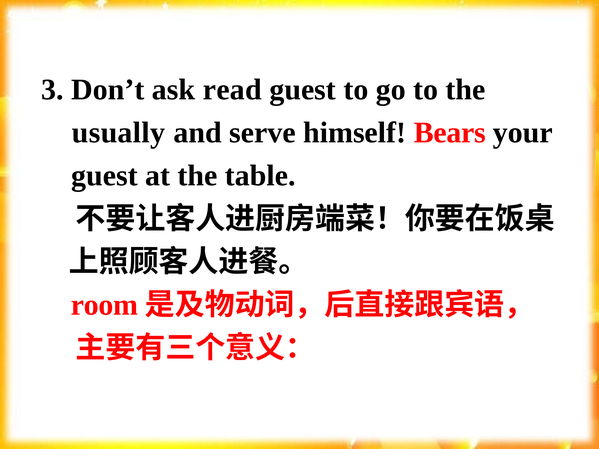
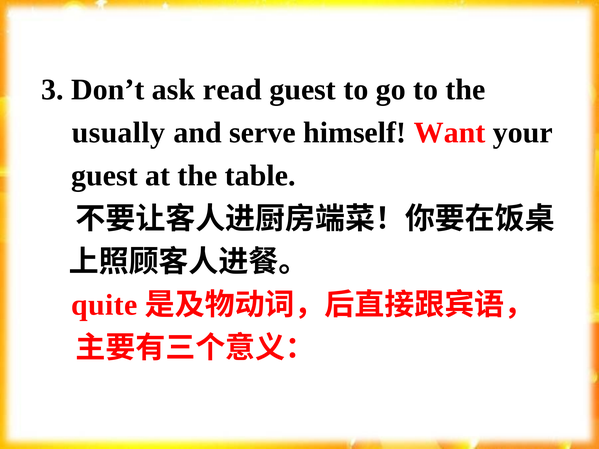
Bears: Bears -> Want (450, 133)
room: room -> quite (104, 305)
